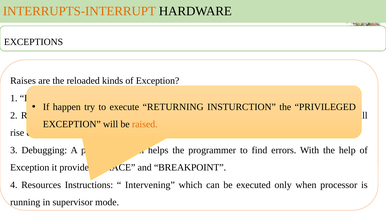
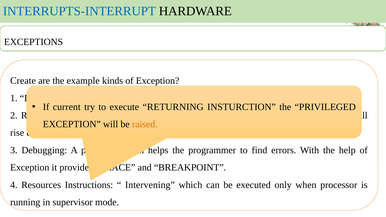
INTERRUPTS-INTERRUPT colour: orange -> blue (79, 11)
Raises: Raises -> Create (23, 81)
reloaded: reloaded -> example (83, 81)
happen: happen -> current (67, 107)
